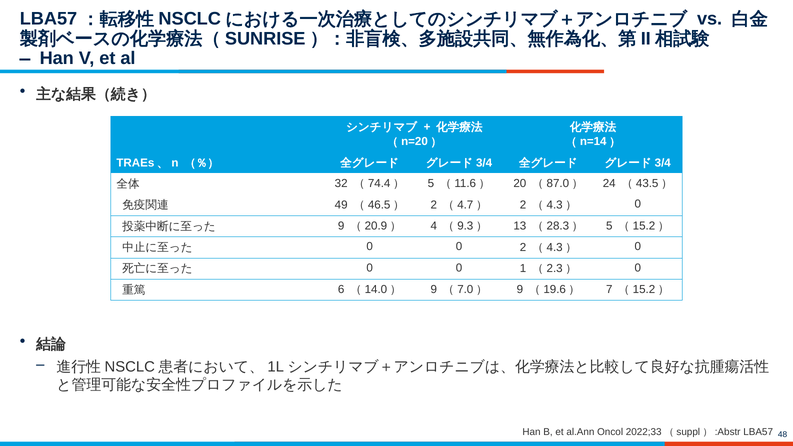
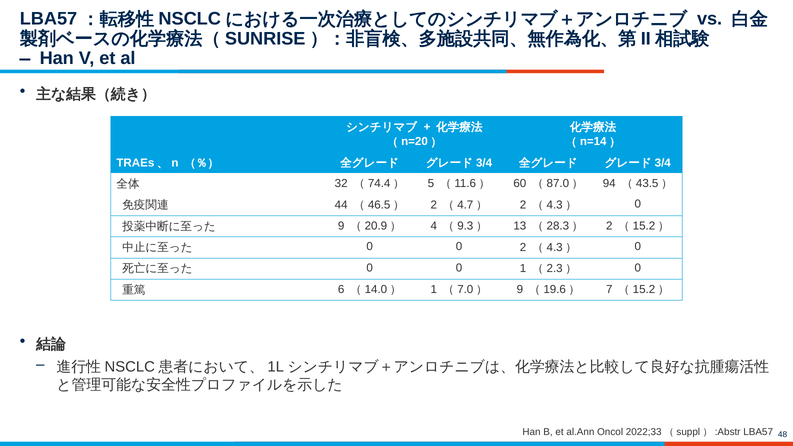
20: 20 -> 60 (520, 184)
24: 24 -> 94 (609, 184)
49: 49 -> 44 (341, 205)
5: 5 -> 2 (609, 226)
9: 9 -> 1 (434, 290)
